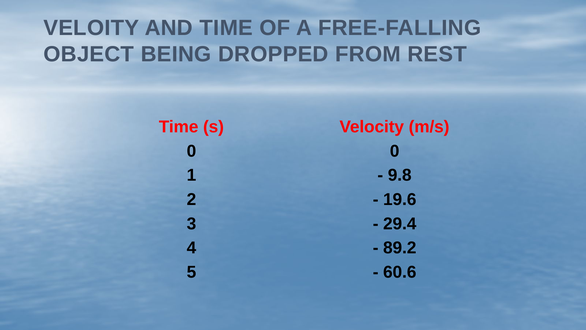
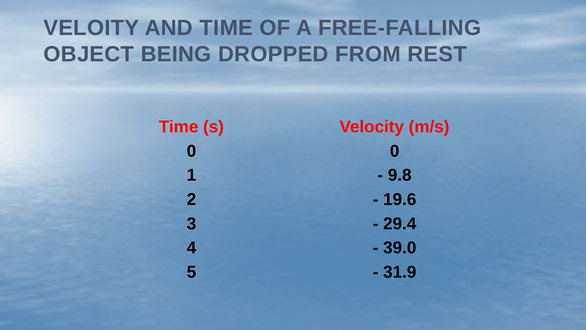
89.2: 89.2 -> 39.0 (400, 248)
60.6: 60.6 -> 31.9 (400, 272)
